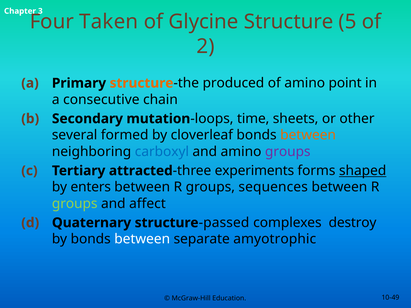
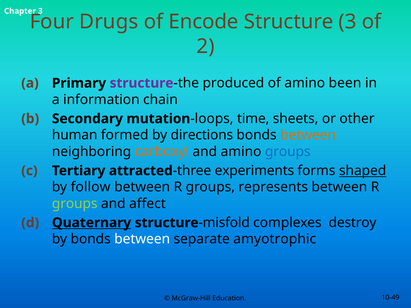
Taken: Taken -> Drugs (109, 22)
Glycine: Glycine -> Encode (204, 22)
Structure 5: 5 -> 3 (348, 22)
structure colour: orange -> purple (142, 83)
point: point -> been (345, 83)
consecutive: consecutive -> information (101, 100)
several: several -> human (75, 135)
cloverleaf: cloverleaf -> directions (202, 135)
carboxyl colour: blue -> orange (162, 152)
groups colour: purple -> blue (288, 152)
enters: enters -> follow (91, 187)
sequences: sequences -> represents (273, 187)
Quaternary underline: none -> present (92, 223)
passed: passed -> misfold (224, 223)
